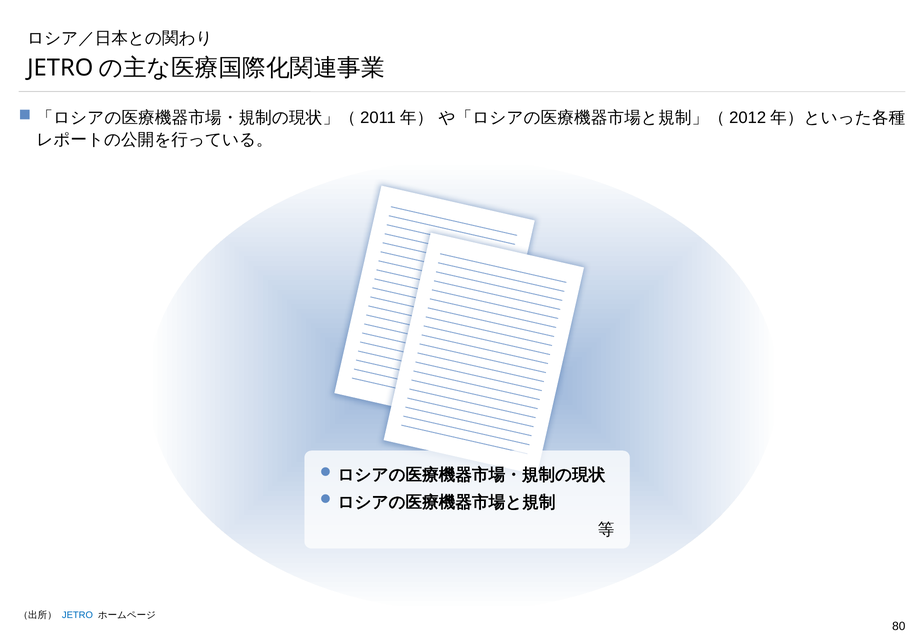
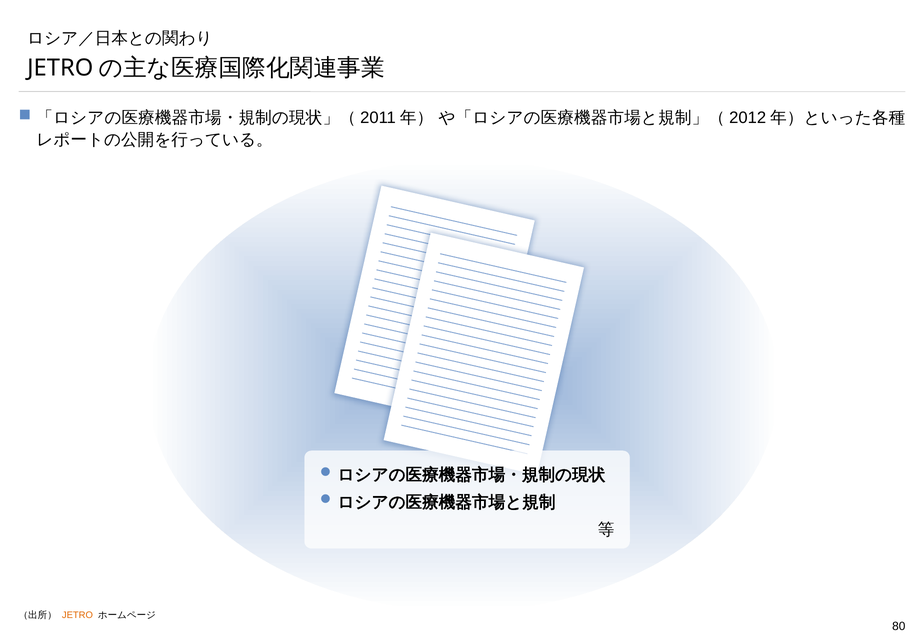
JETRO colour: blue -> orange (77, 615)
